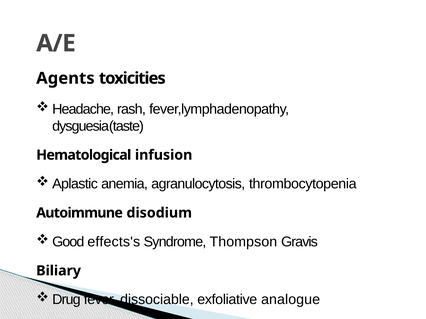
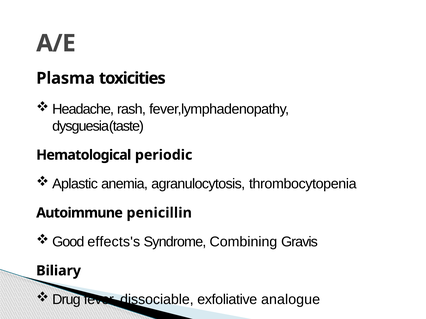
Agents: Agents -> Plasma (66, 78)
infusion: infusion -> periodic (164, 155)
disodium: disodium -> penicillin (159, 213)
Thompson: Thompson -> Combining (243, 242)
